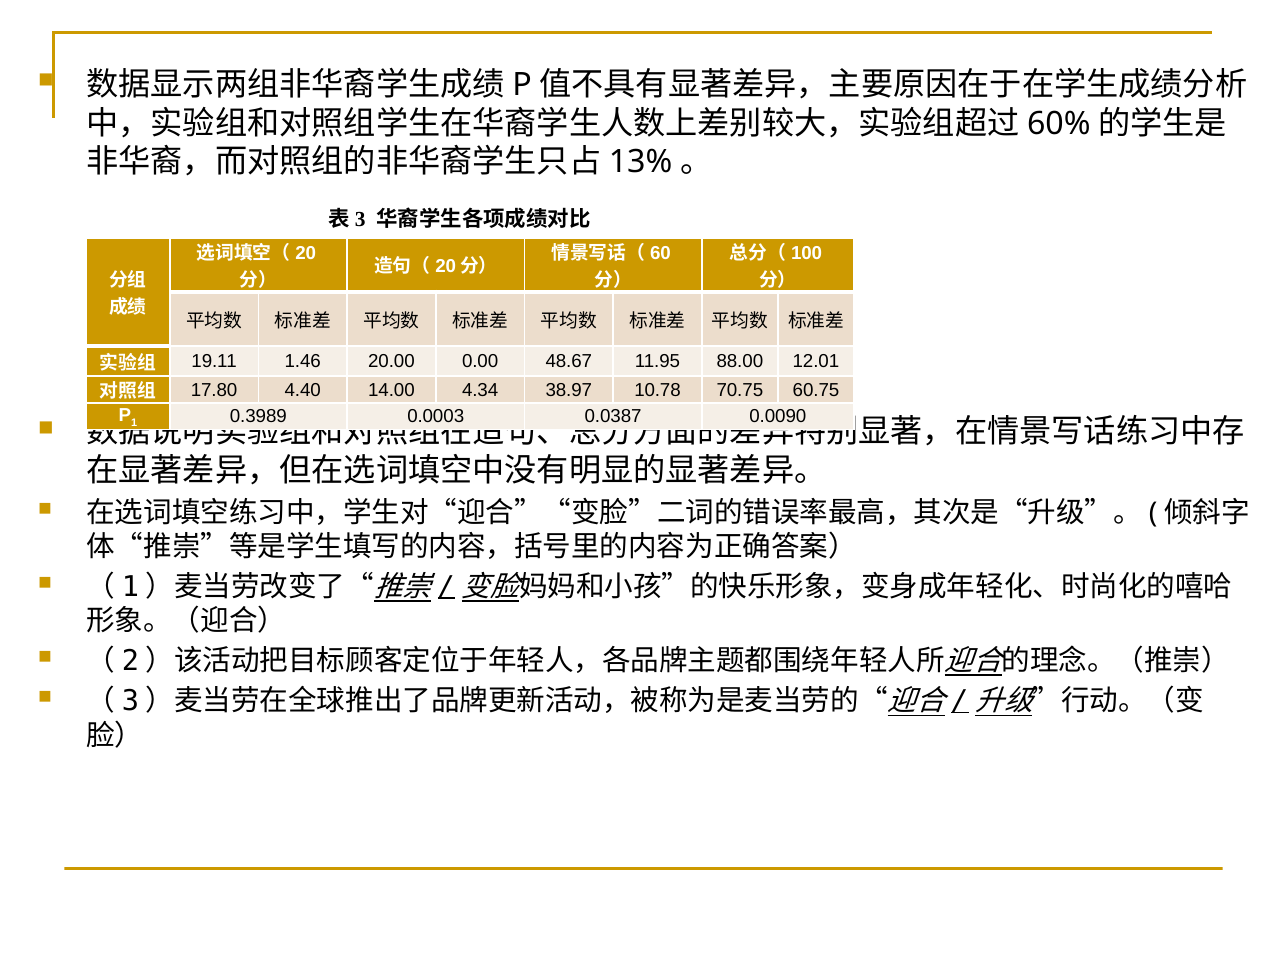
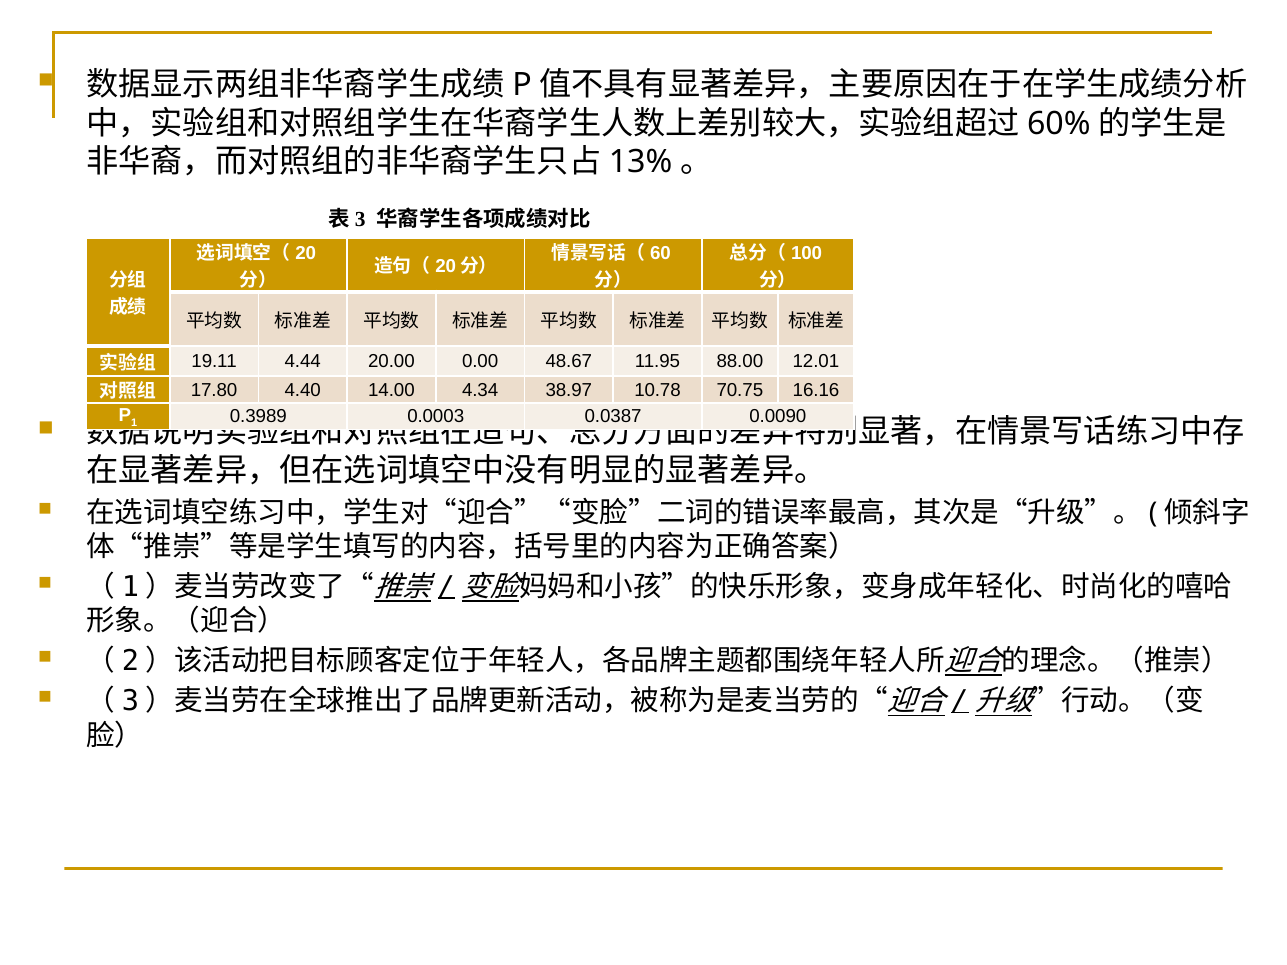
1.46: 1.46 -> 4.44 (303, 361)
60.75: 60.75 -> 16.16 (816, 390)
